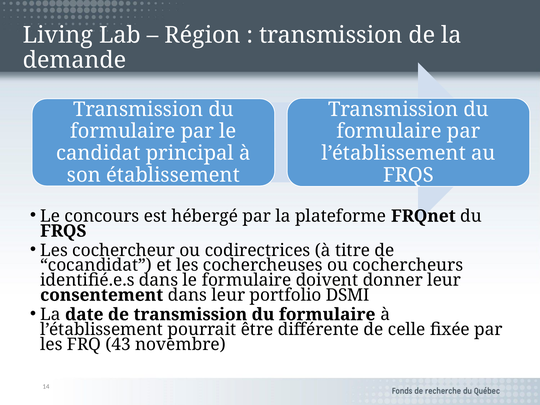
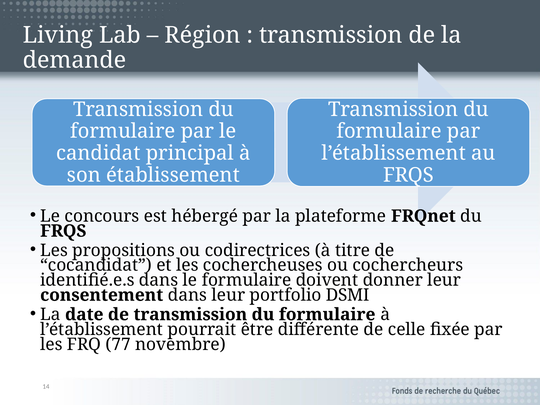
cochercheur: cochercheur -> propositions (124, 250)
43: 43 -> 77 (118, 344)
